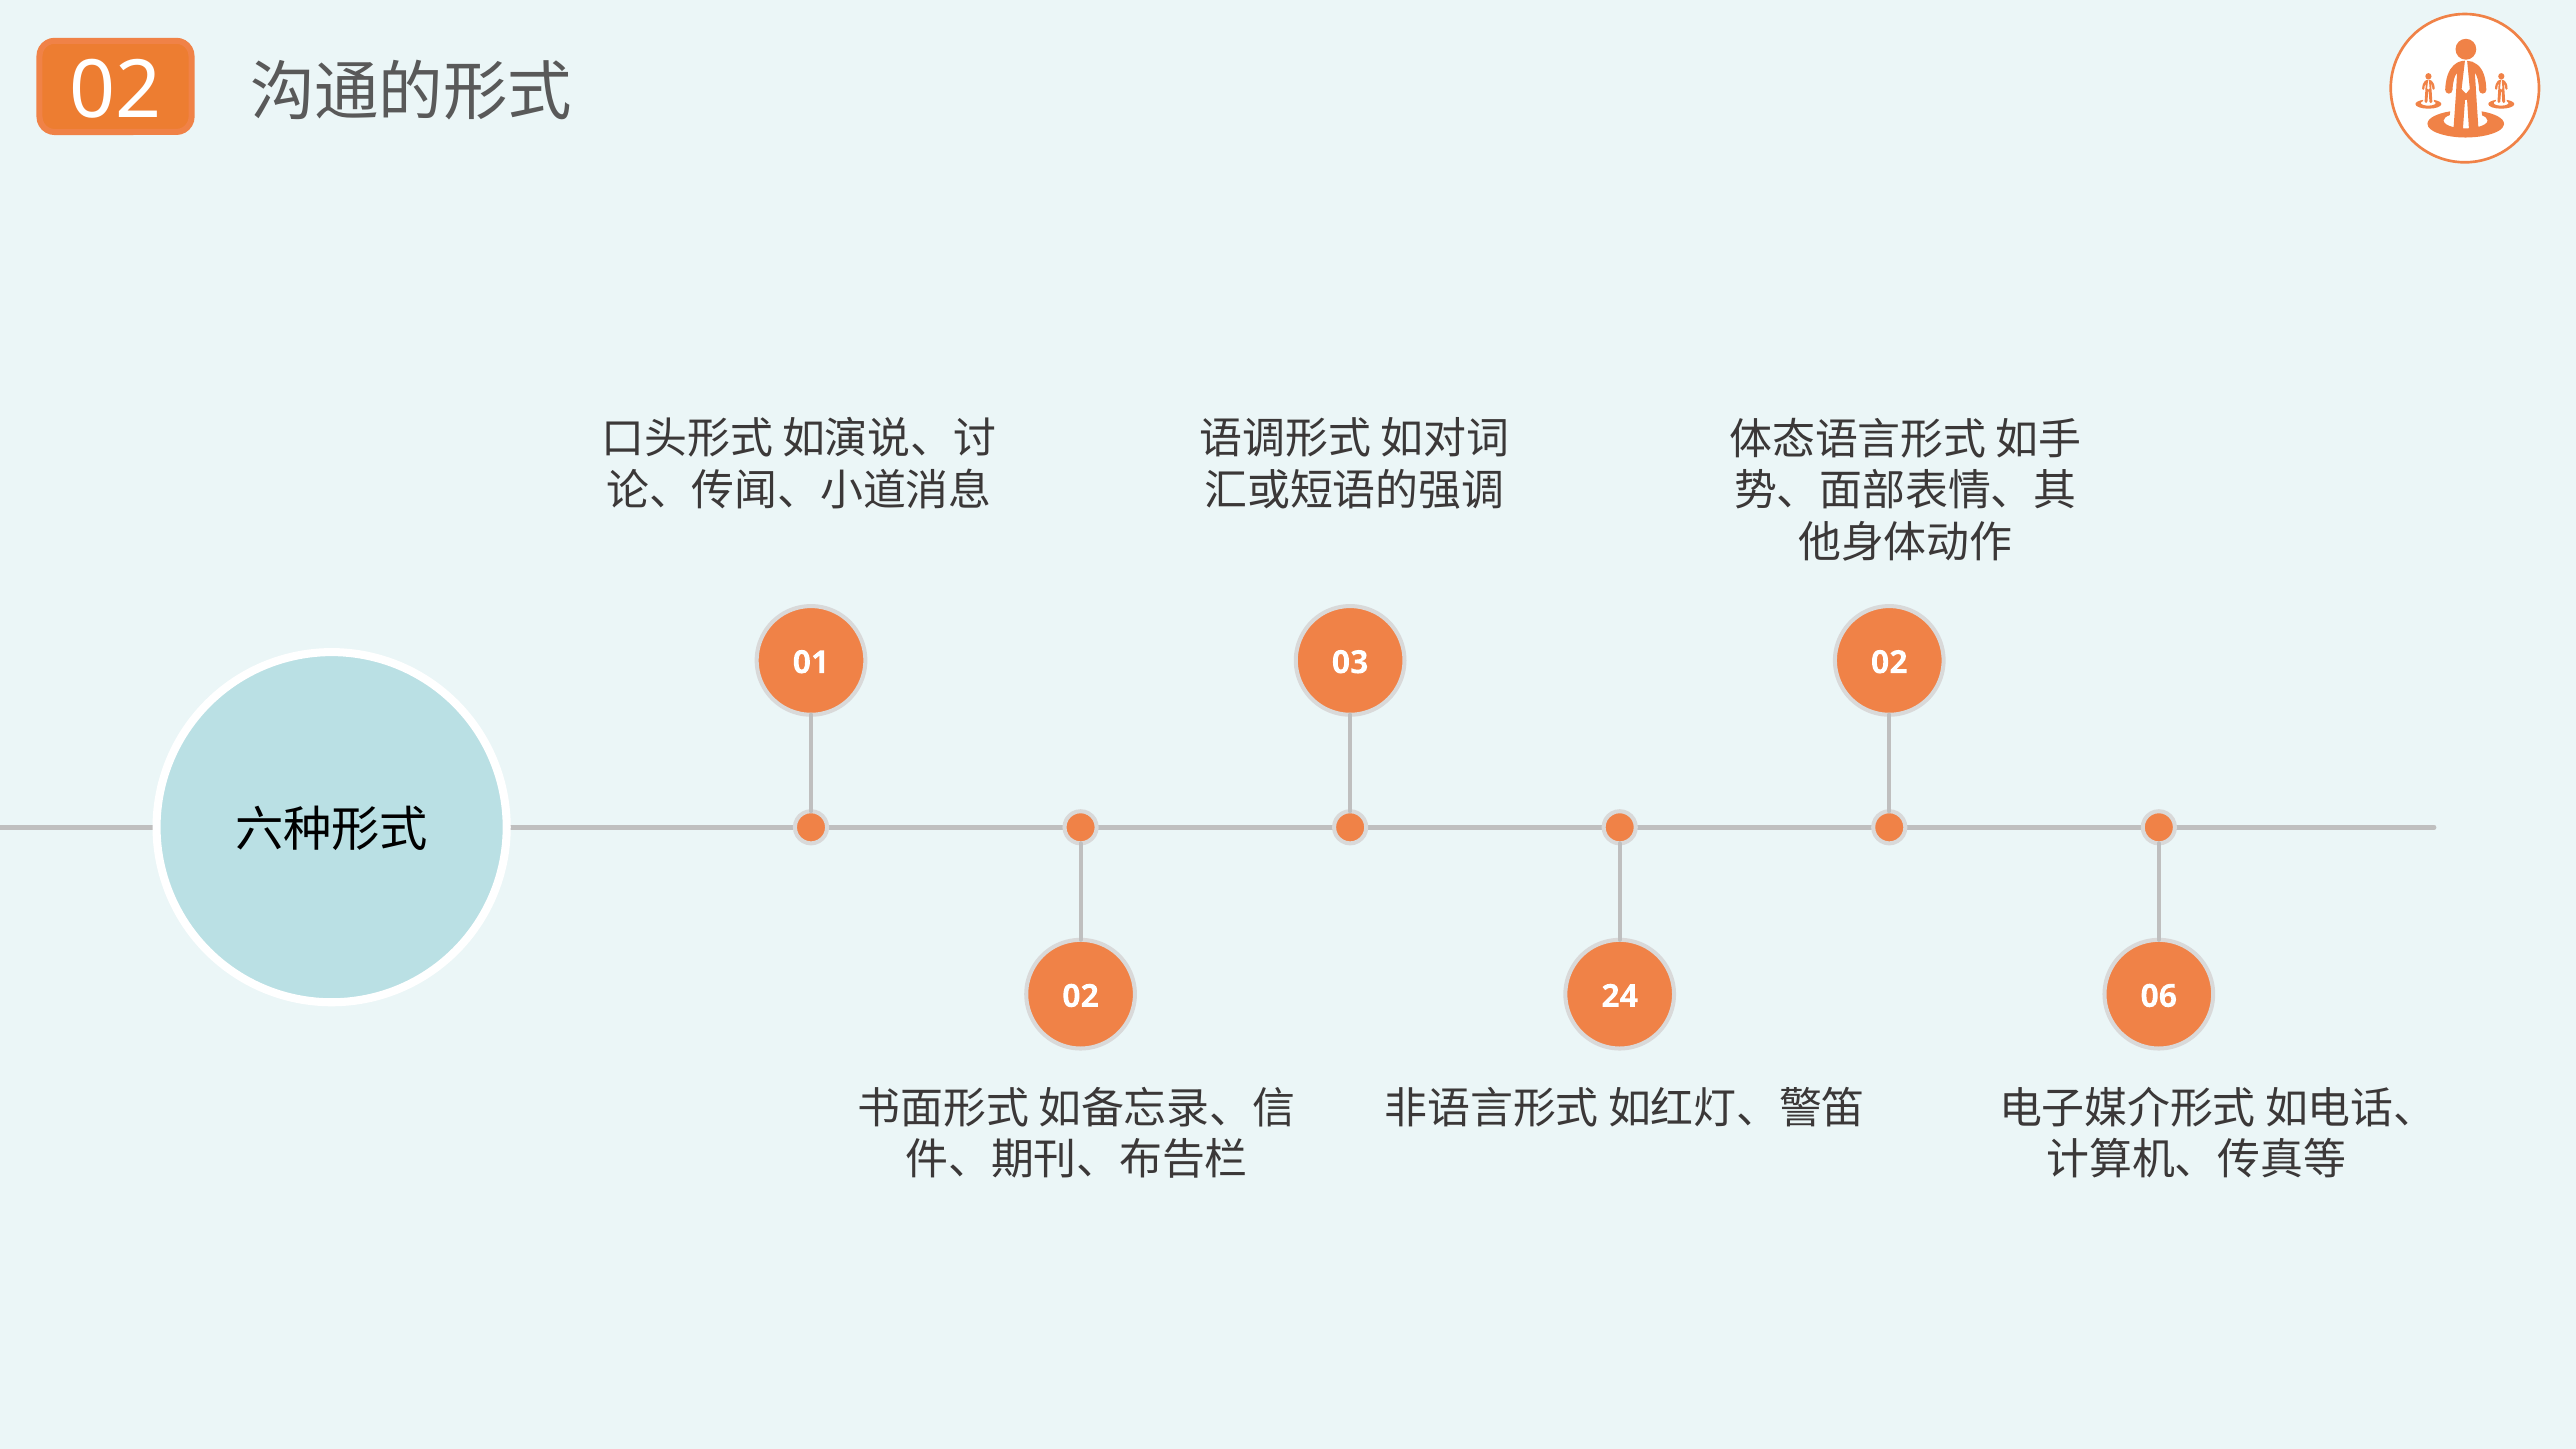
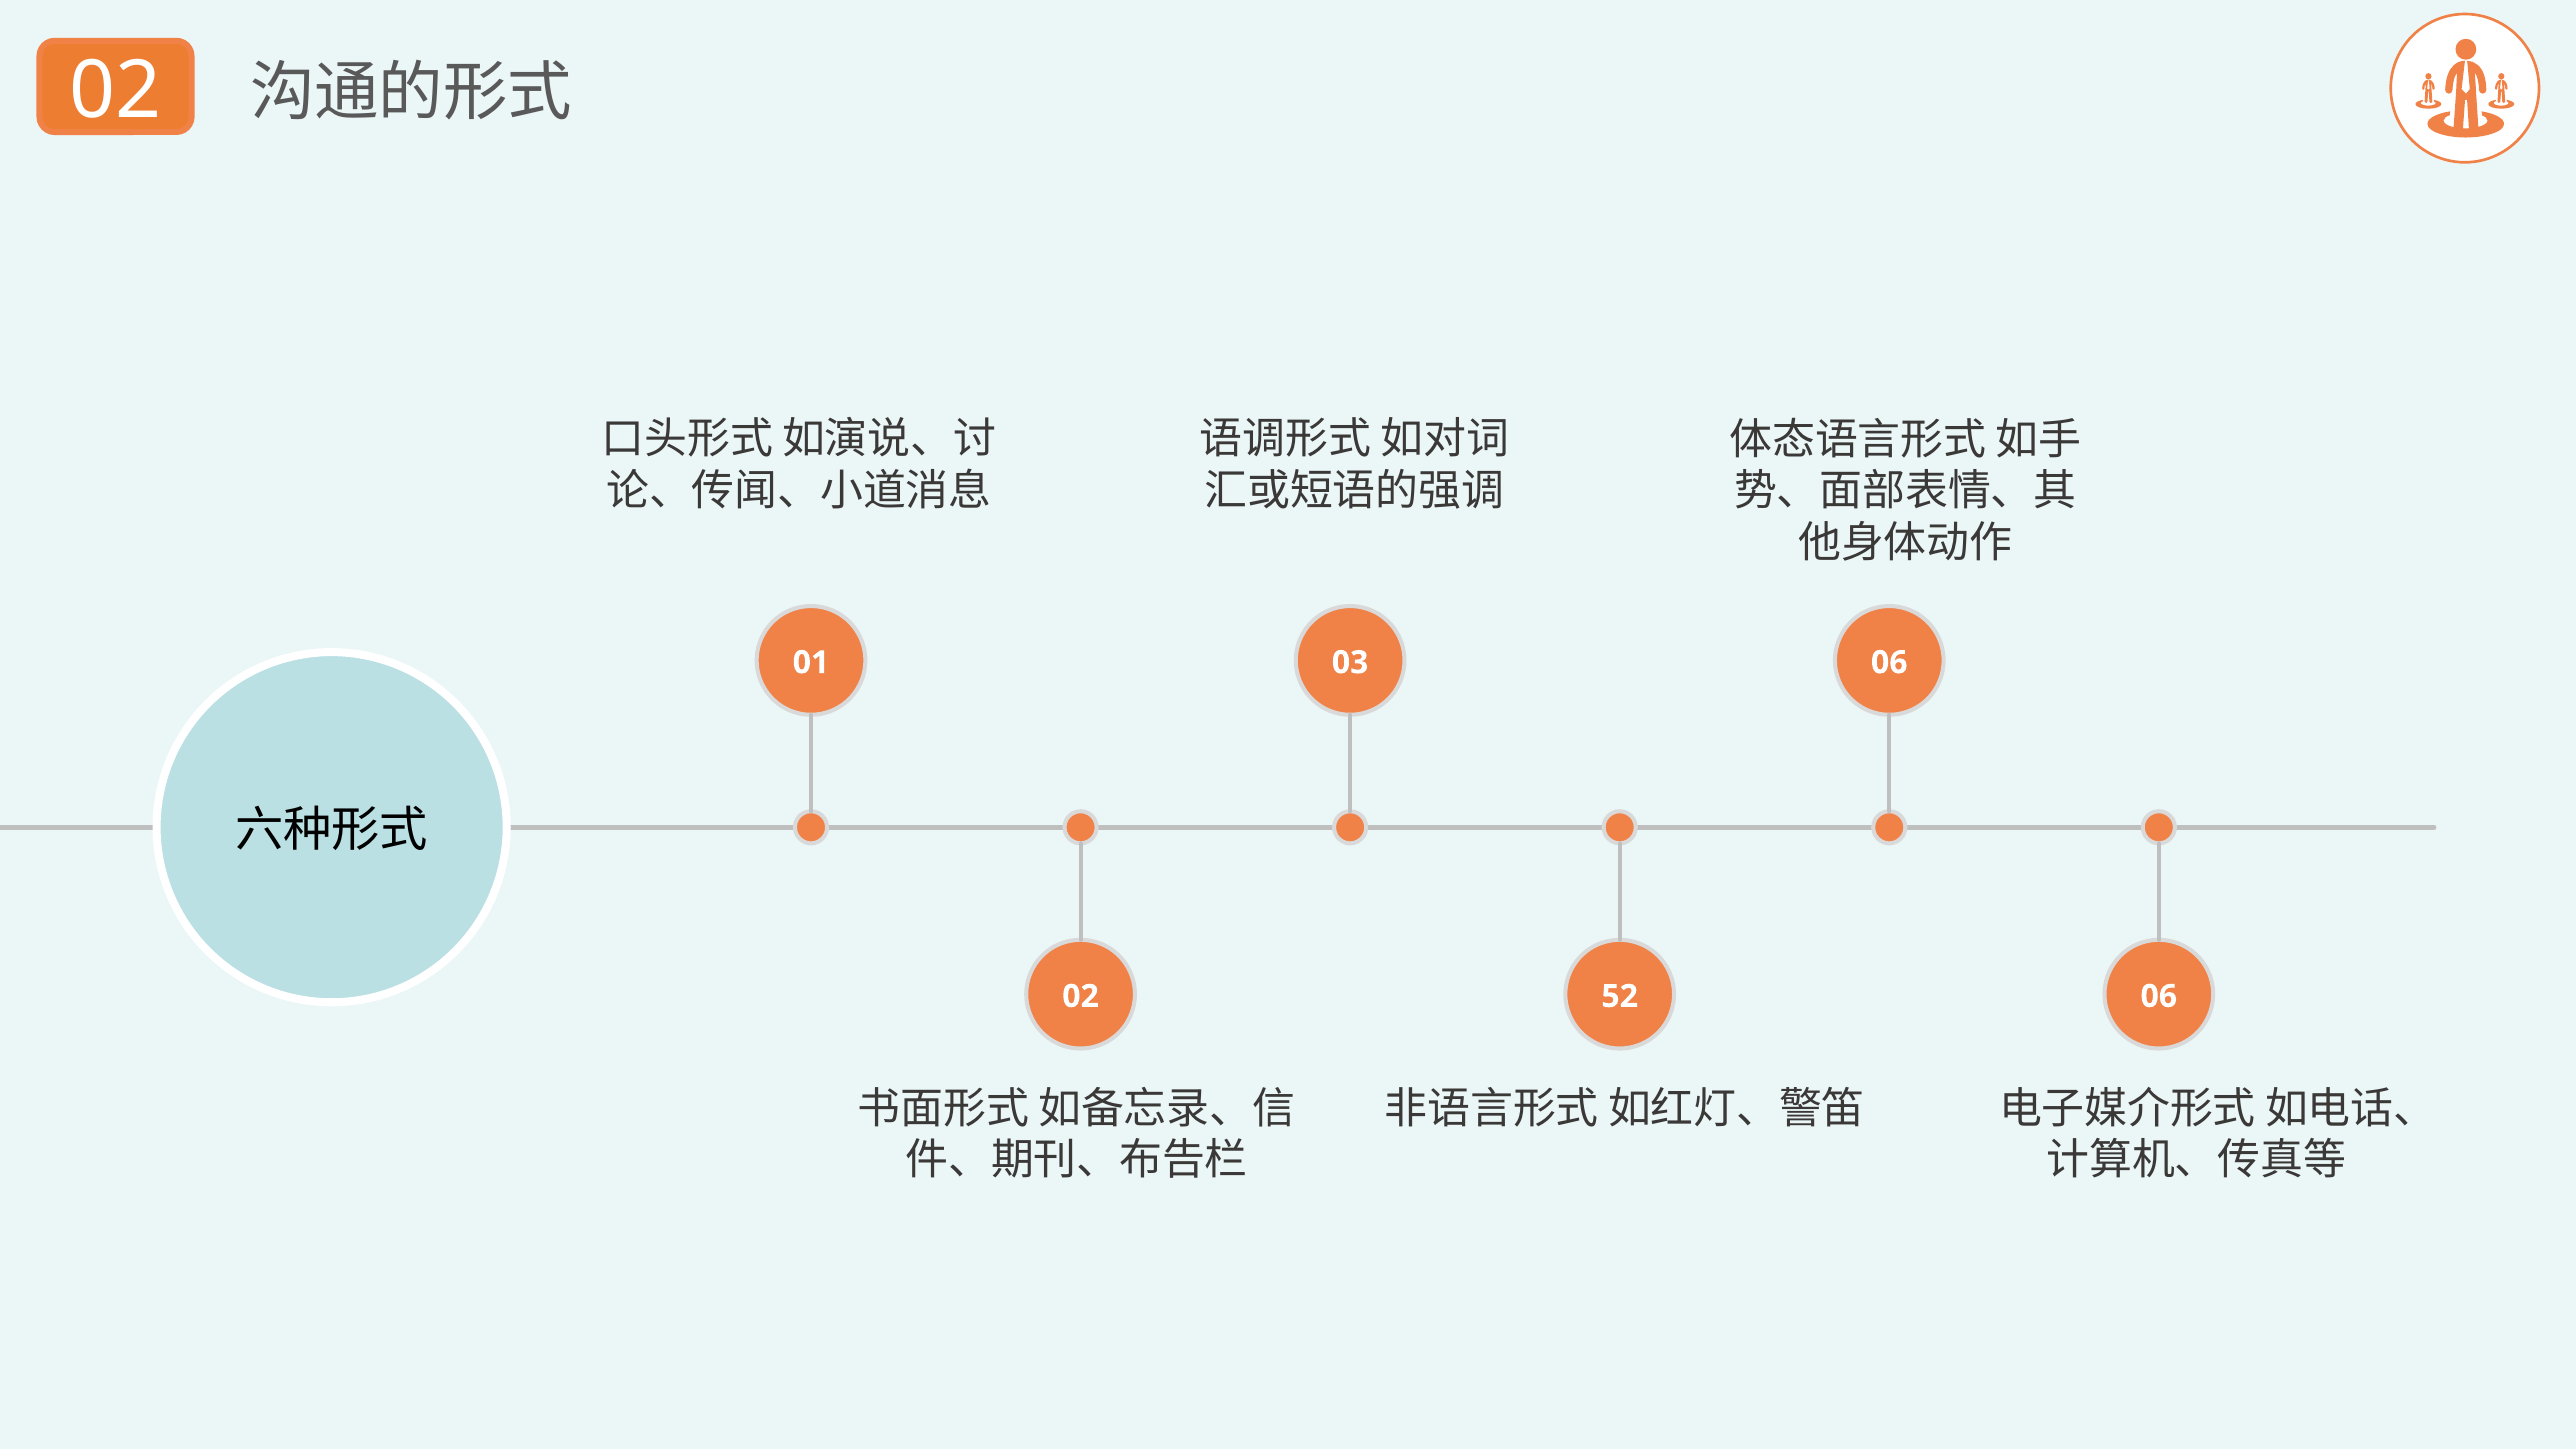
03 02: 02 -> 06 (1889, 663)
24: 24 -> 52 (1620, 996)
